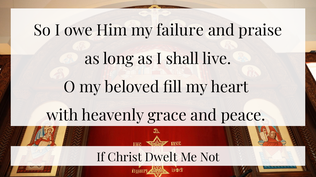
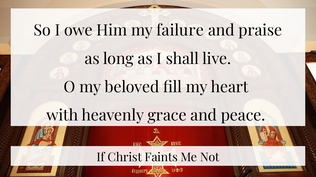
Dwelt: Dwelt -> Faints (161, 158)
